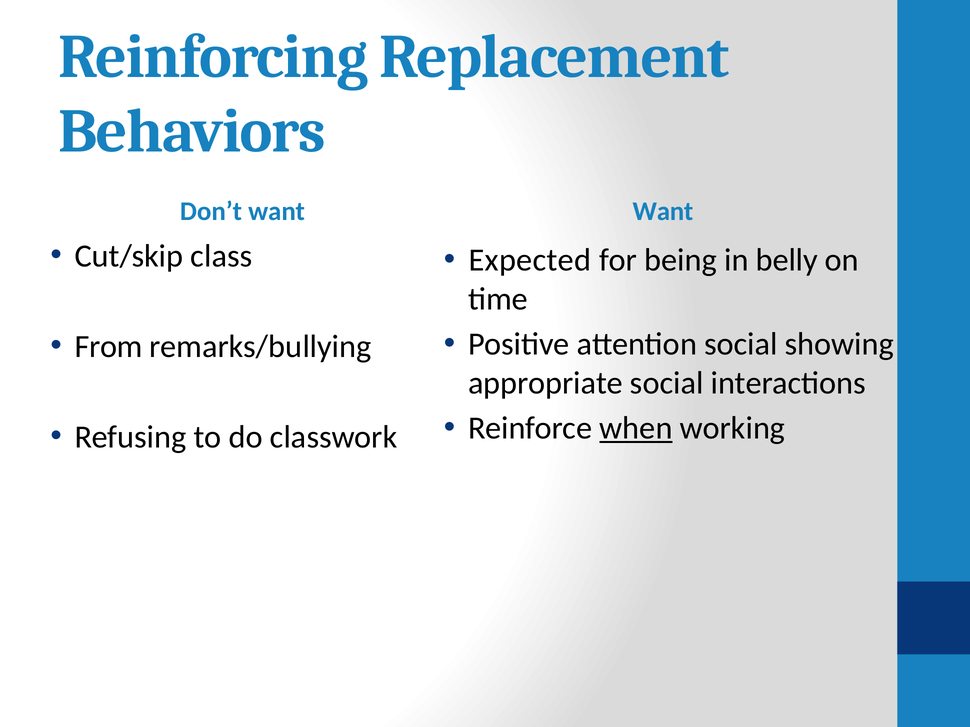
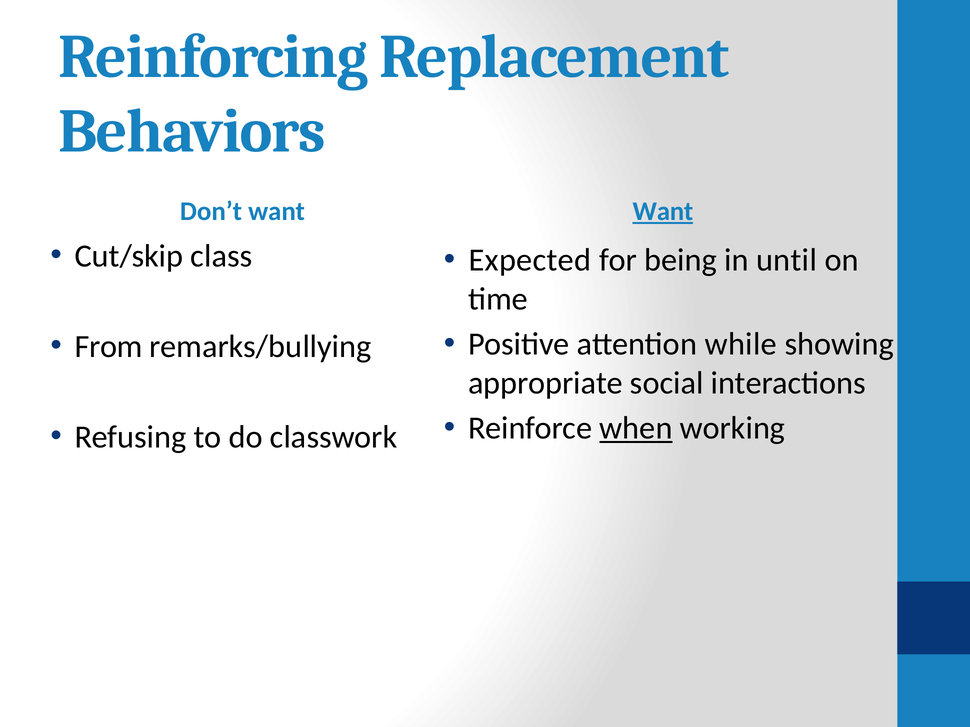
Want underline: none -> present (663, 212)
belly: belly -> until (787, 260)
attention social: social -> while (741, 344)
